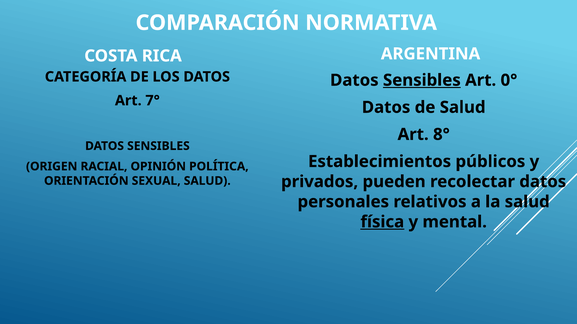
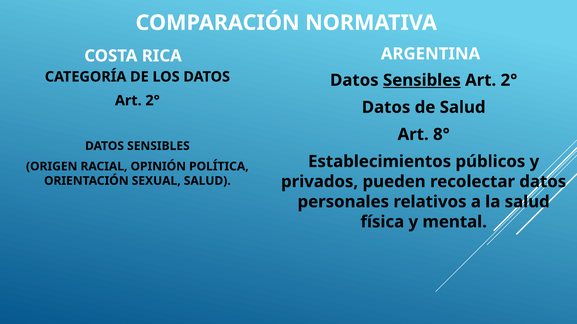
0°: 0° -> 2° (509, 80)
7°: 7° -> 2° (153, 101)
física underline: present -> none (382, 222)
